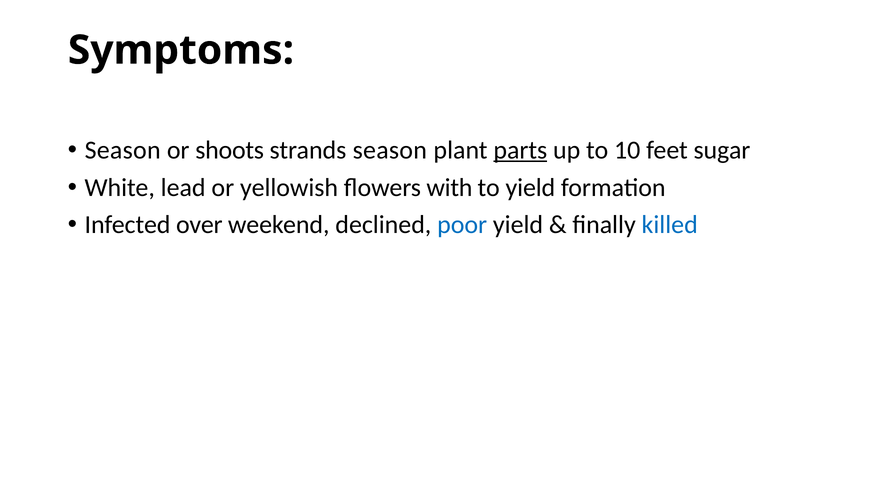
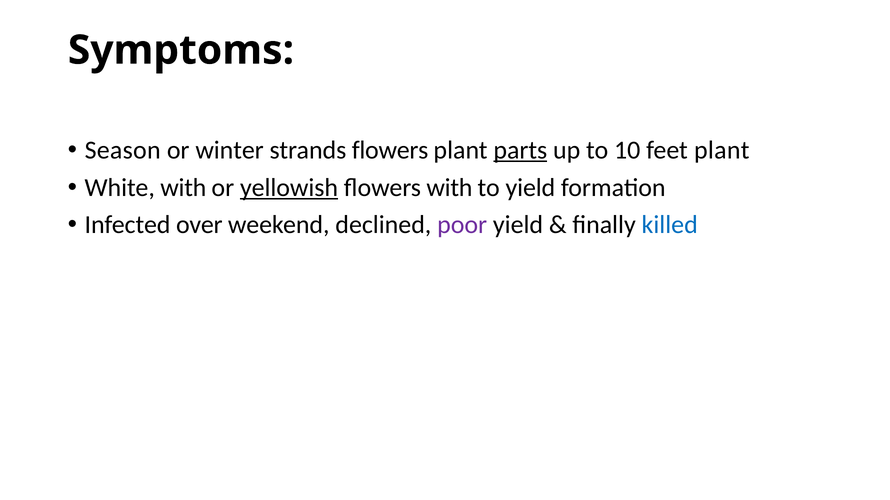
shoots: shoots -> winter (230, 150)
strands season: season -> flowers (390, 150)
feet sugar: sugar -> plant (722, 150)
White lead: lead -> with (183, 188)
yellowish underline: none -> present (289, 188)
poor colour: blue -> purple (462, 225)
